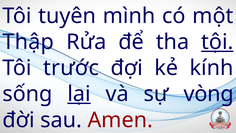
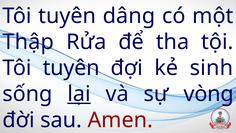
mình: mình -> dâng (129, 16)
tội underline: present -> none (217, 42)
trước: trước -> tuyên (71, 68)
kính: kính -> sinh (211, 68)
